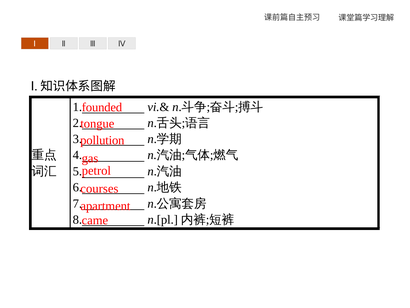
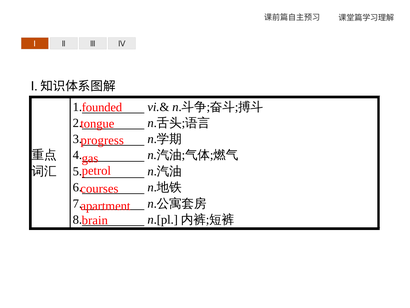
pollution: pollution -> progress (102, 140)
came: came -> brain (95, 220)
